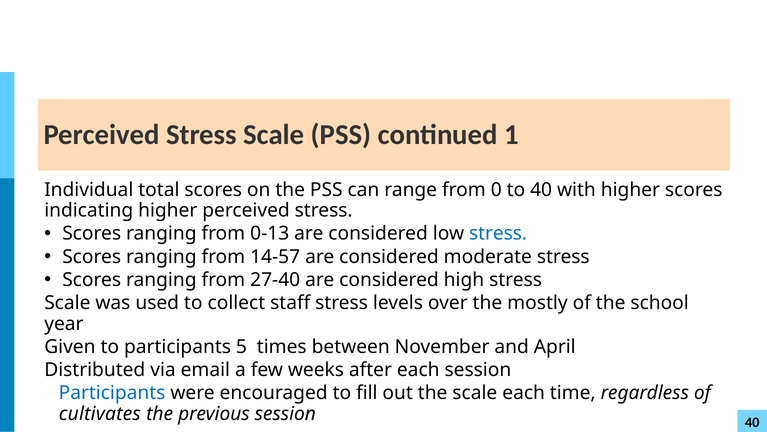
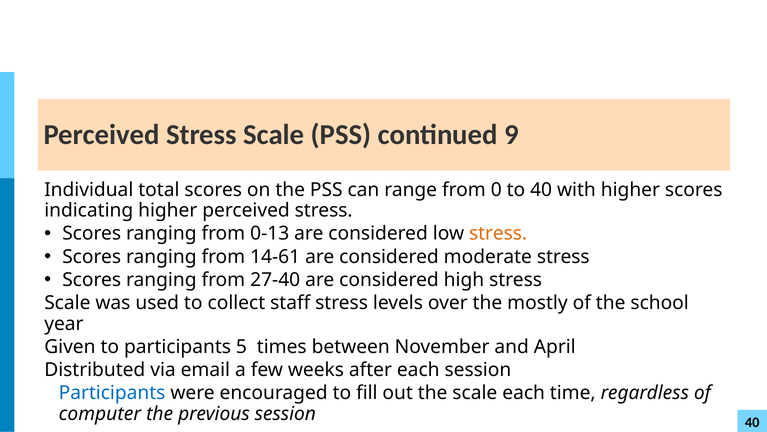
1: 1 -> 9 (511, 134)
stress colour: blue -> orange (498, 233)
14-57: 14-57 -> 14-61 (275, 256)
cultivates: cultivates -> computer (100, 413)
